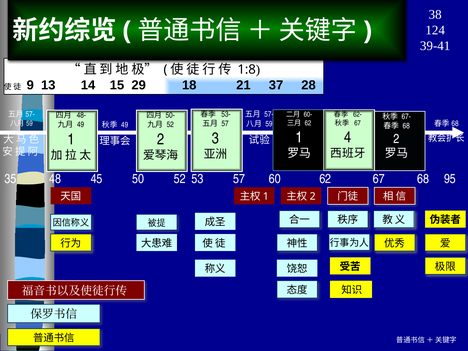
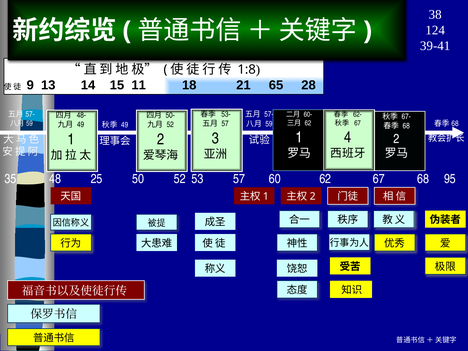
29: 29 -> 11 (139, 85)
37: 37 -> 65 (276, 85)
45: 45 -> 25 (97, 179)
